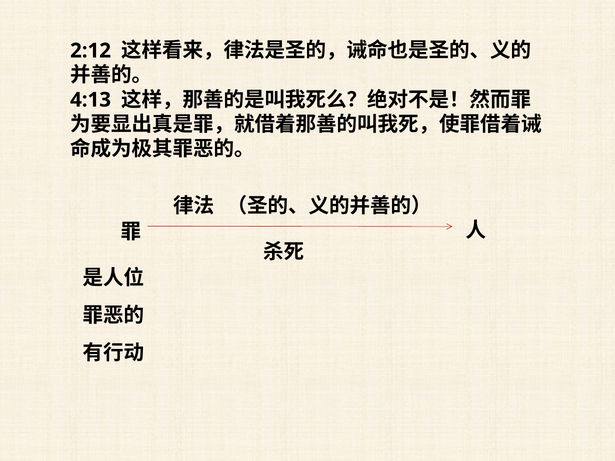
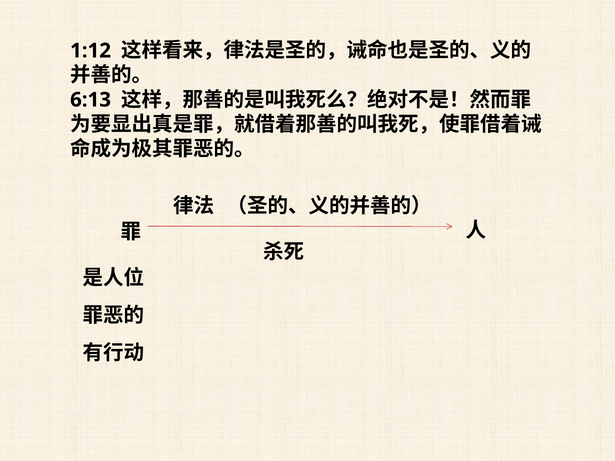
2:12: 2:12 -> 1:12 (91, 51)
4:13: 4:13 -> 6:13 (91, 100)
